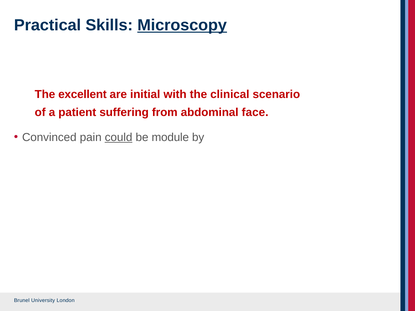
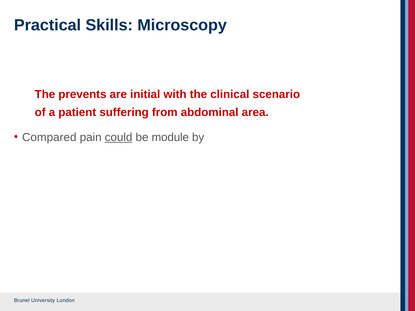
Microscopy underline: present -> none (182, 25)
excellent: excellent -> prevents (82, 94)
face: face -> area (255, 112)
Convinced: Convinced -> Compared (49, 137)
